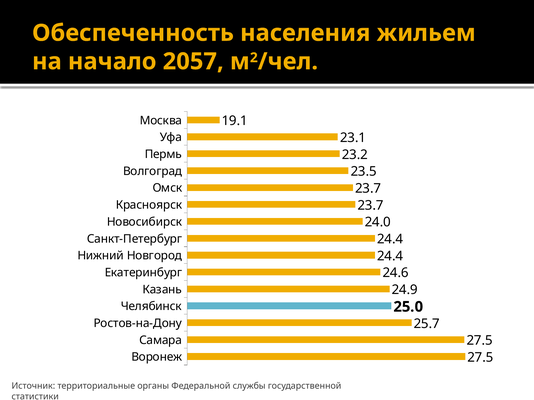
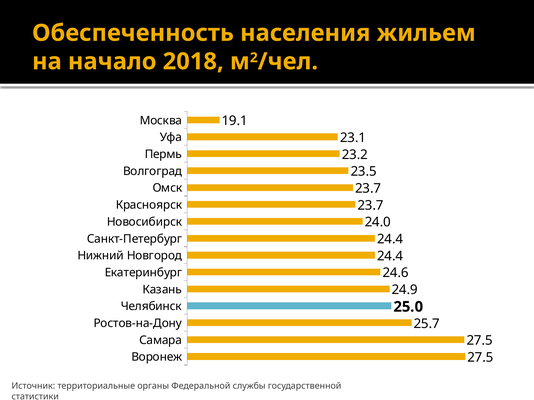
2057: 2057 -> 2018 (193, 62)
